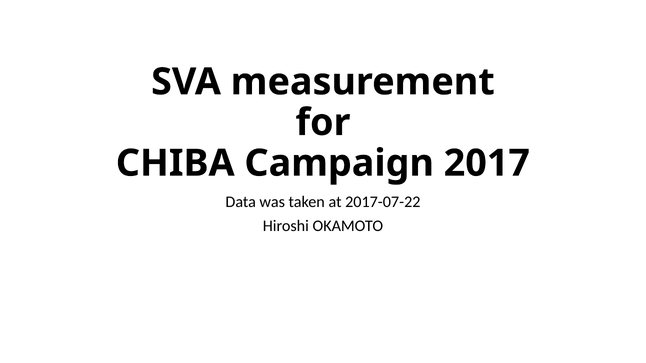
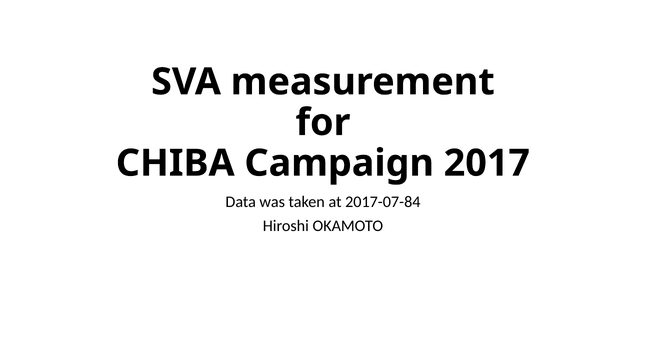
2017-07-22: 2017-07-22 -> 2017-07-84 (383, 202)
